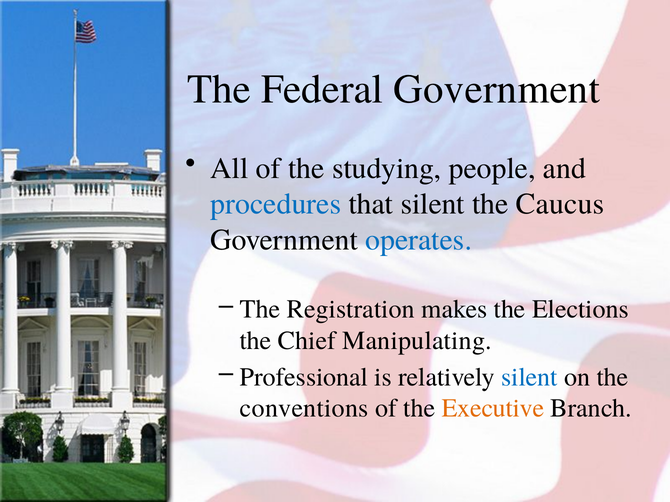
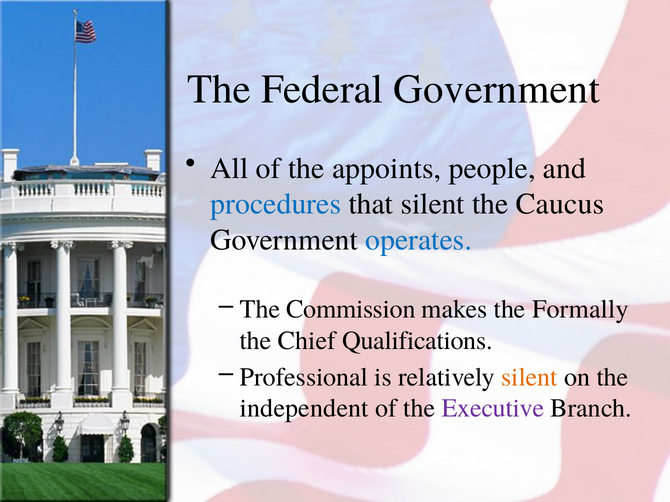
studying: studying -> appoints (387, 168)
Registration: Registration -> Commission (351, 310)
Elections: Elections -> Formally (580, 310)
Manipulating: Manipulating -> Qualifications (417, 341)
silent colour: blue -> orange (529, 377)
conventions: conventions -> independent (304, 409)
Executive colour: orange -> purple (493, 409)
